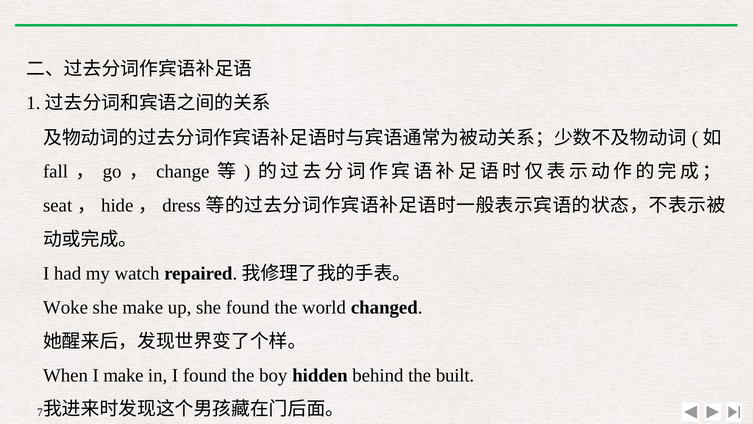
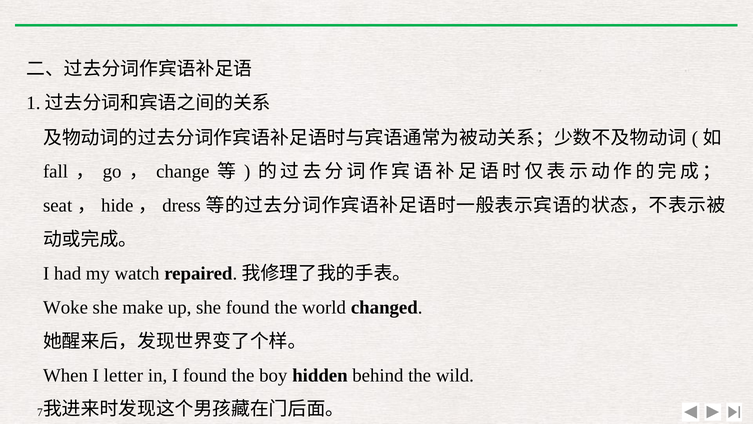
I make: make -> letter (123, 375)
built: built -> wild (455, 375)
